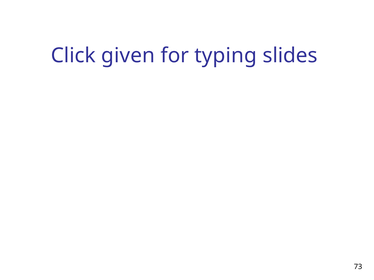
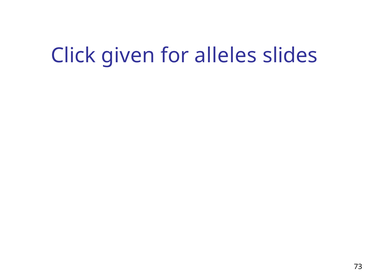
typing: typing -> alleles (226, 56)
